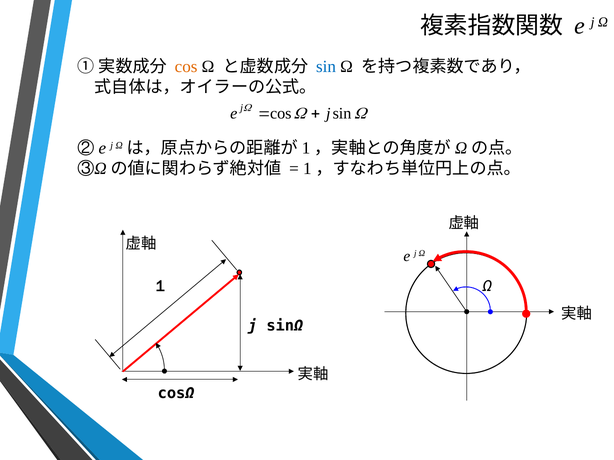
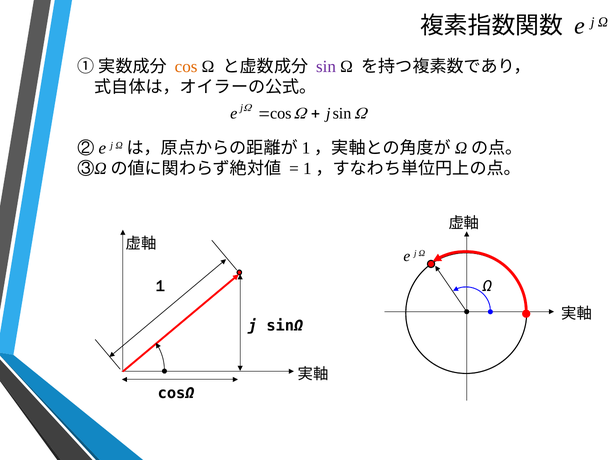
sin colour: blue -> purple (326, 67)
